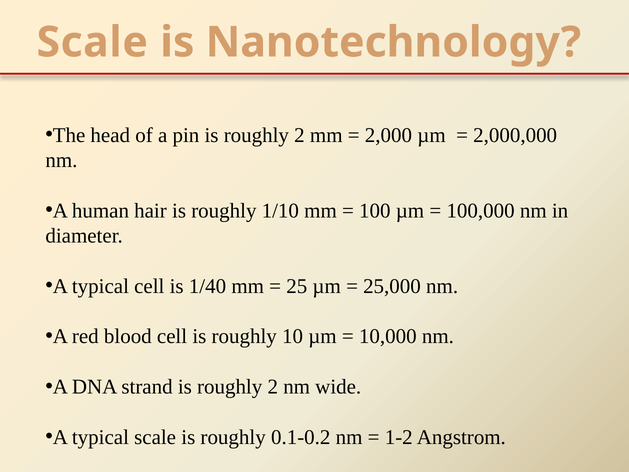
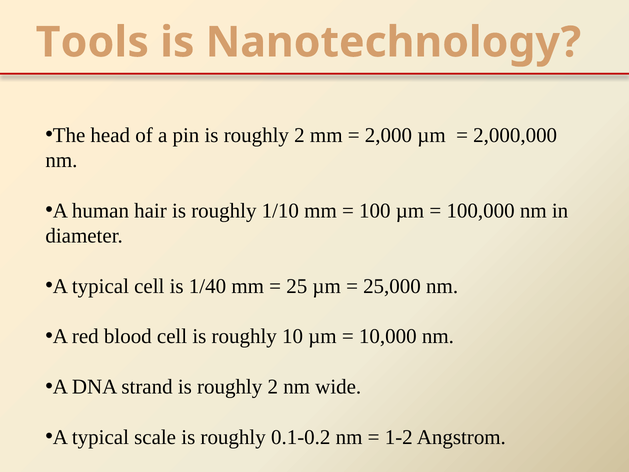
Scale: Scale -> Tools (92, 42)
